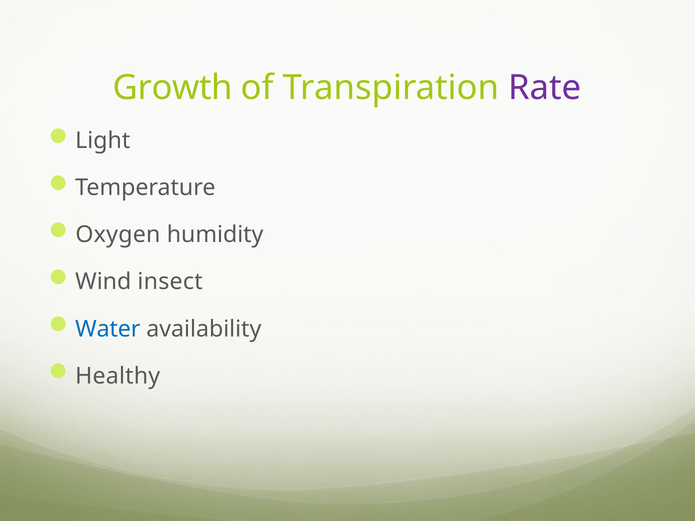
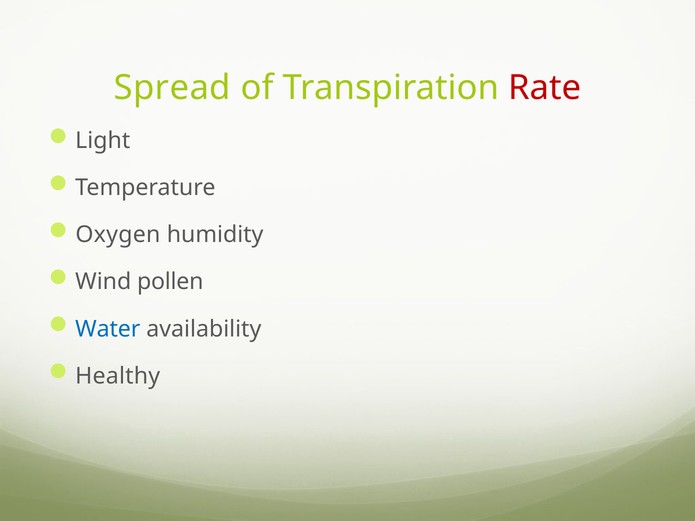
Growth: Growth -> Spread (172, 88)
Rate colour: purple -> red (545, 88)
insect: insect -> pollen (170, 282)
